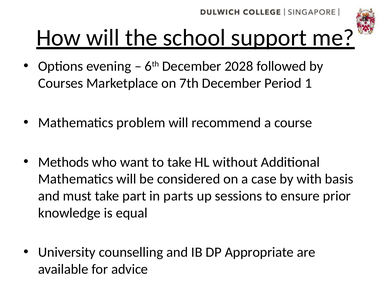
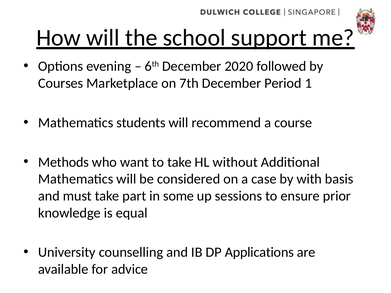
2028: 2028 -> 2020 (239, 66)
problem: problem -> students (141, 123)
parts: parts -> some (179, 196)
Appropriate: Appropriate -> Applications (259, 253)
